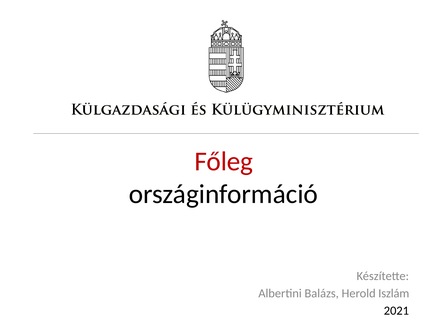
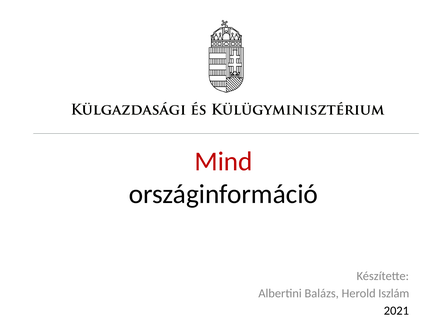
Főleg: Főleg -> Mind (224, 162)
